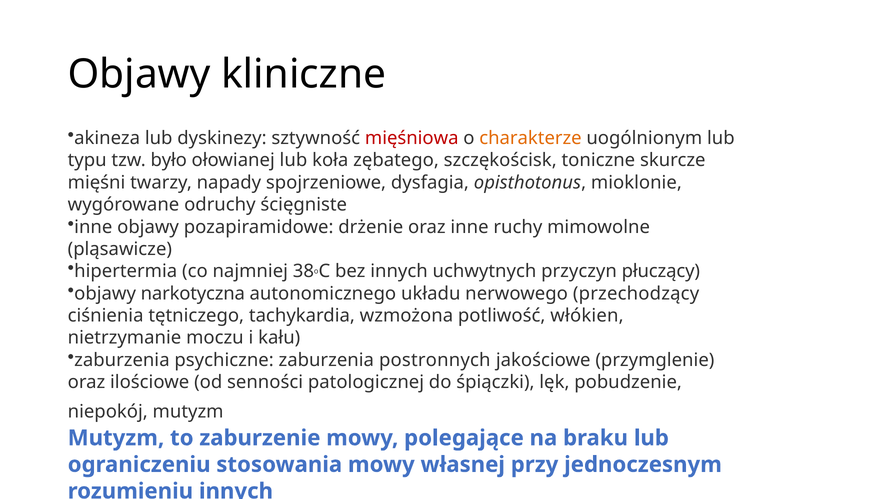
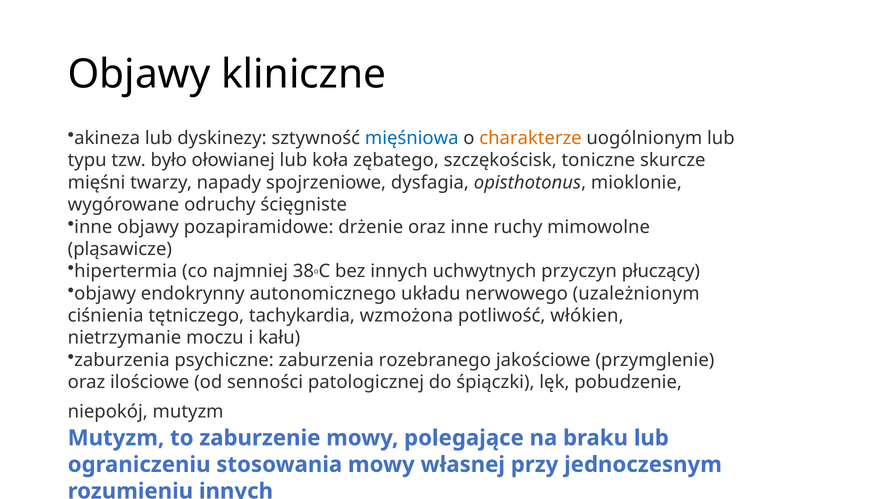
mięśniowa colour: red -> blue (412, 138)
narkotyczna: narkotyczna -> endokrynny (193, 294)
przechodzący: przechodzący -> uzależnionym (636, 294)
postronnych: postronnych -> rozebranego (435, 360)
